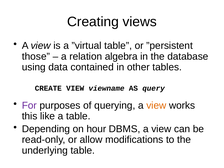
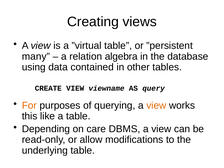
those: those -> many (36, 56)
For colour: purple -> orange (29, 105)
hour: hour -> care (96, 129)
